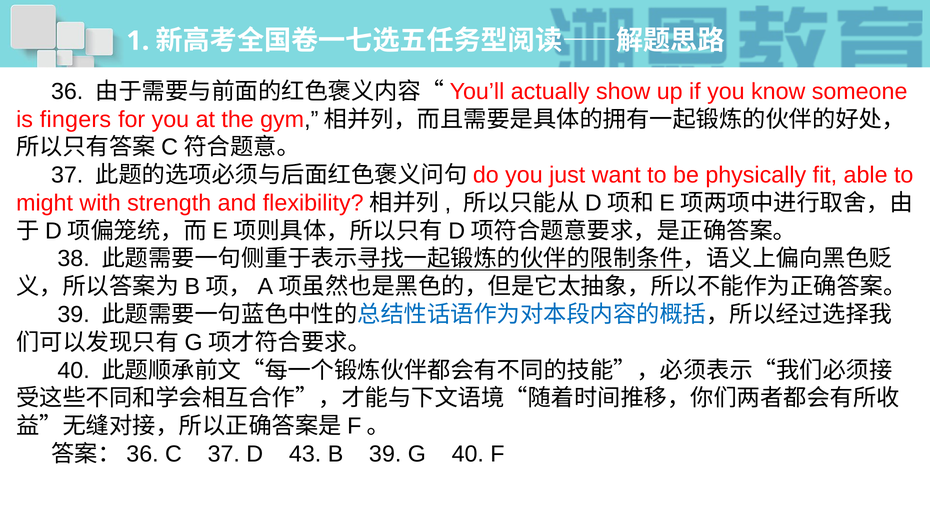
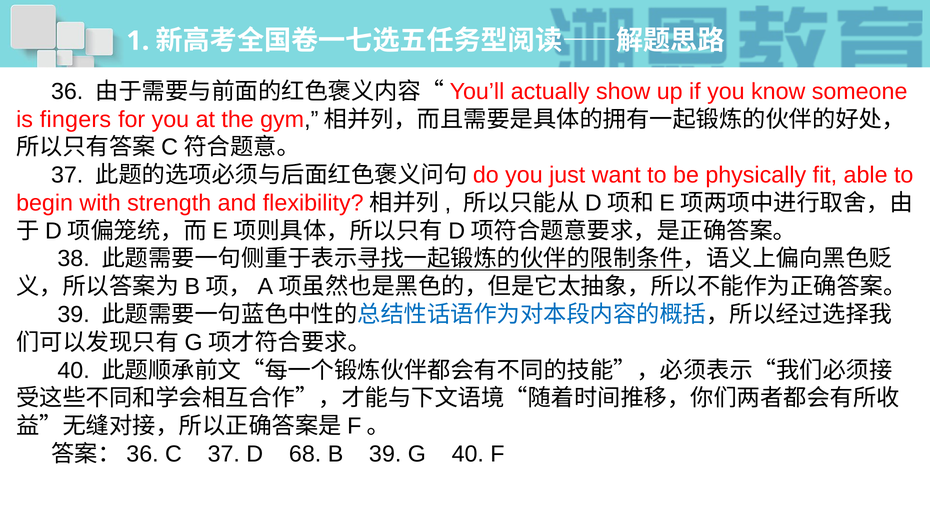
might: might -> begin (45, 203)
43: 43 -> 68 (305, 454)
